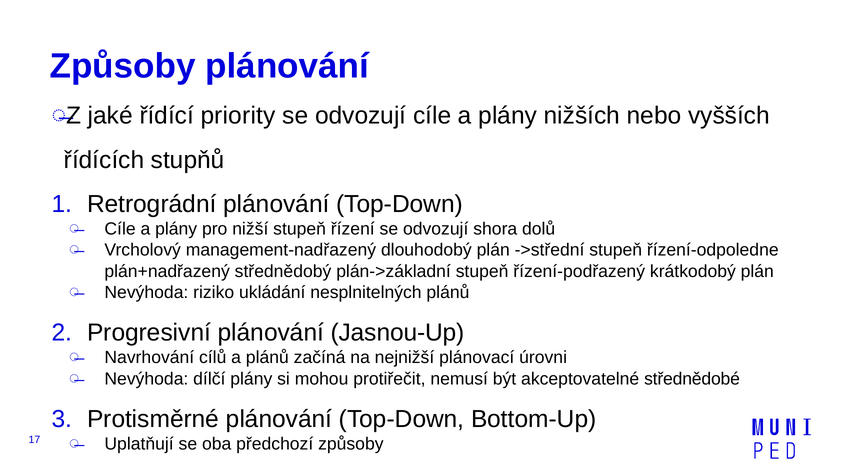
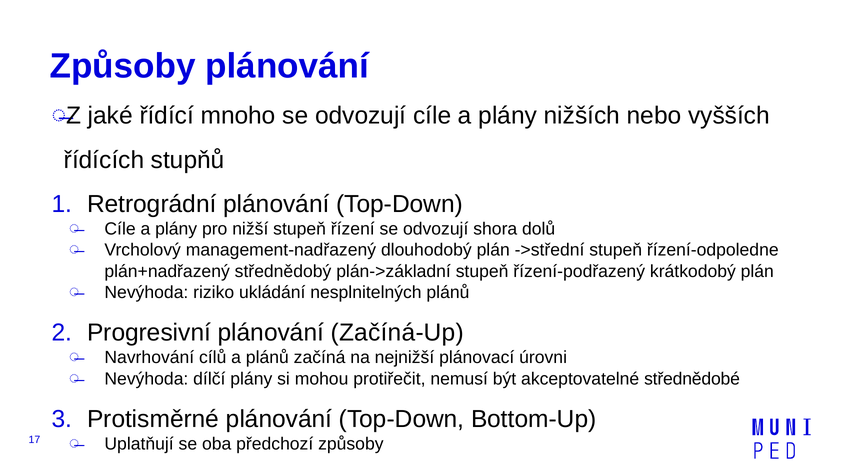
priority: priority -> mnoho (238, 116)
Jasnou-Up: Jasnou-Up -> Začíná-Up (397, 333)
